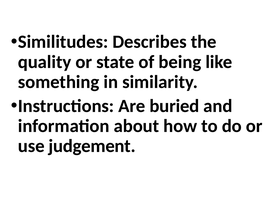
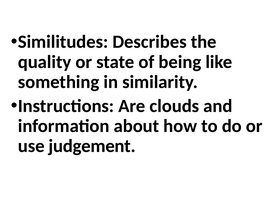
buried: buried -> clouds (174, 106)
